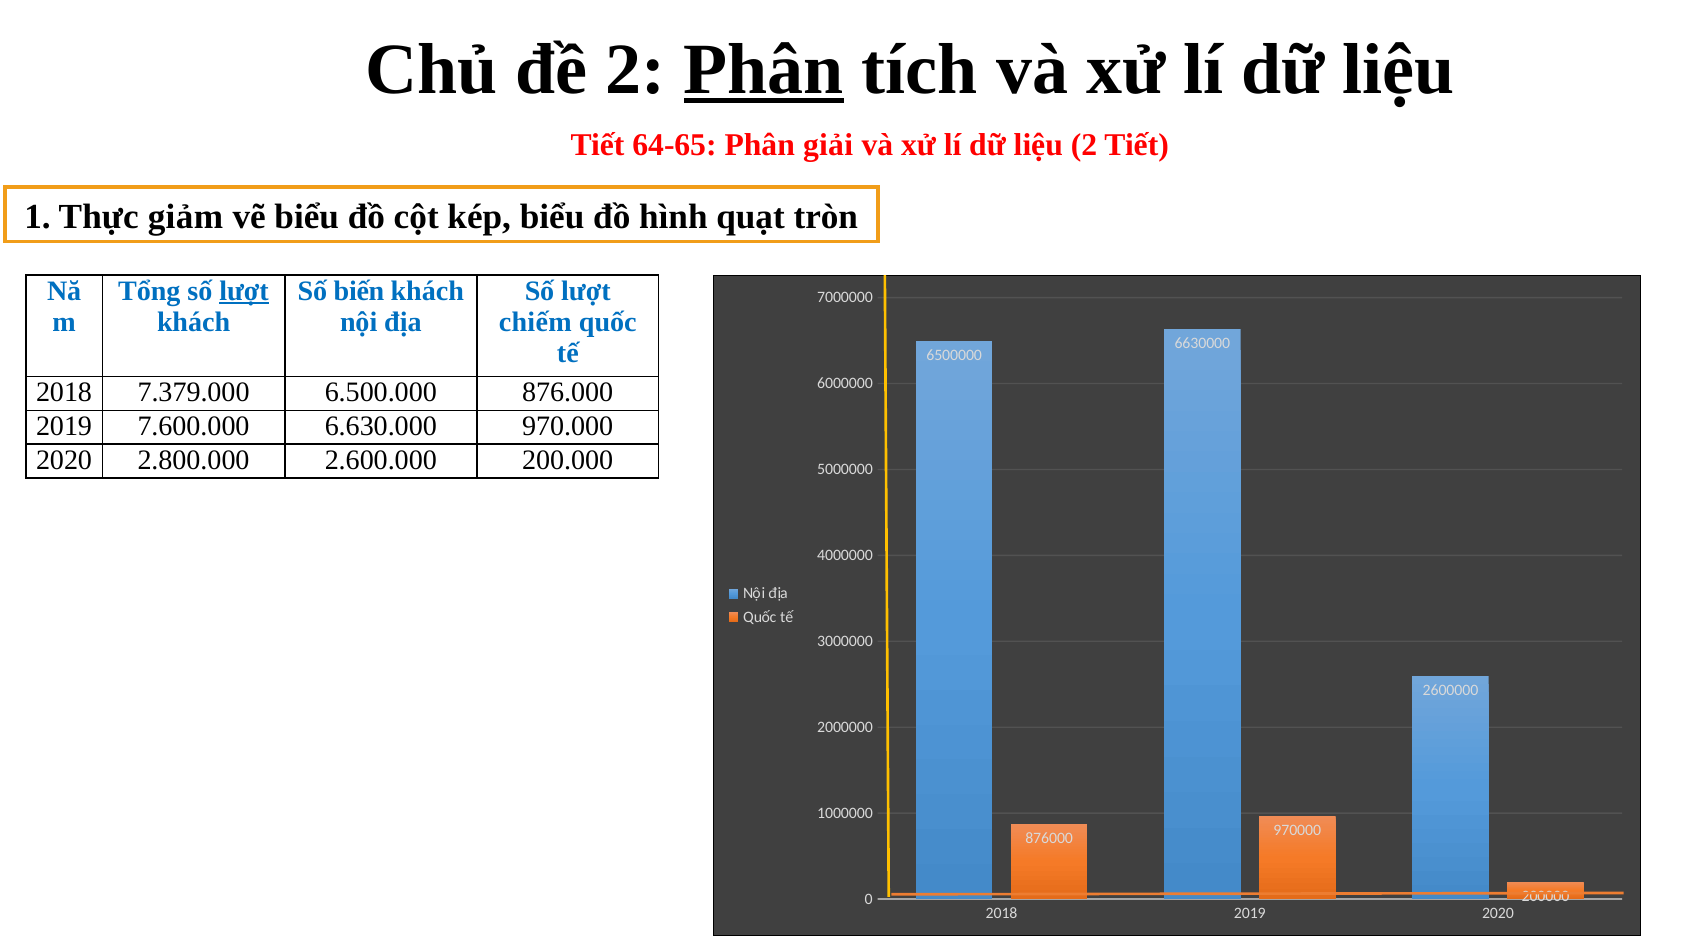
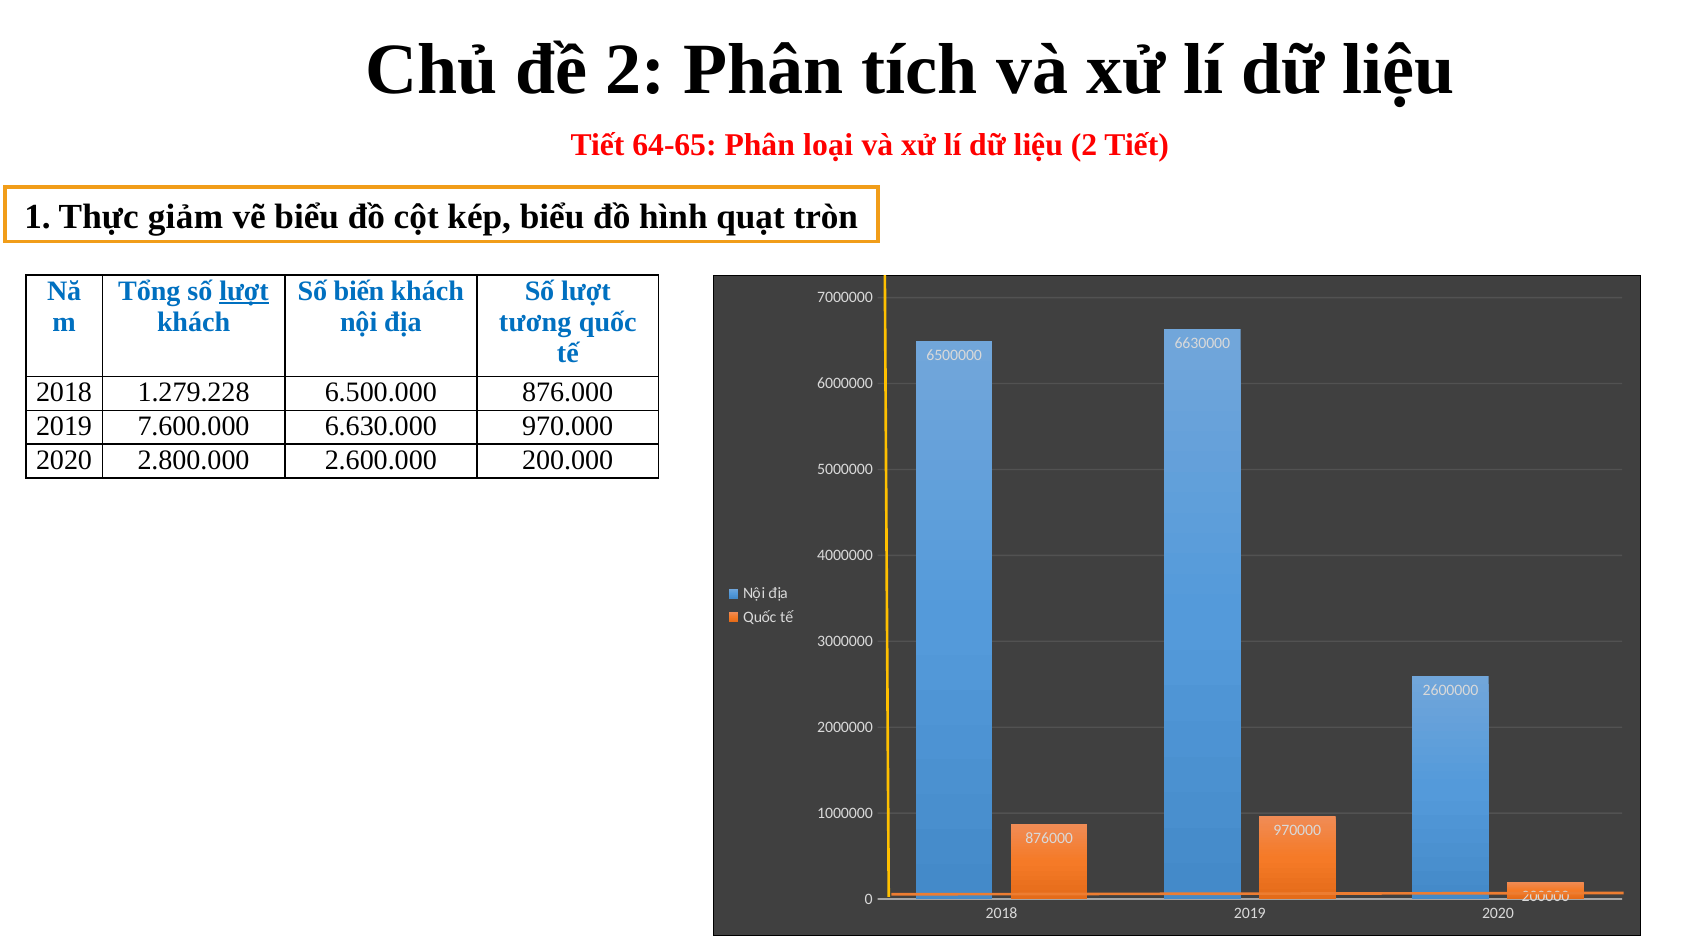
Phân underline: present -> none (764, 70)
giải: giải -> loại (828, 145)
chiếm: chiếm -> tương (535, 322)
7.379.000: 7.379.000 -> 1.279.228 (194, 392)
